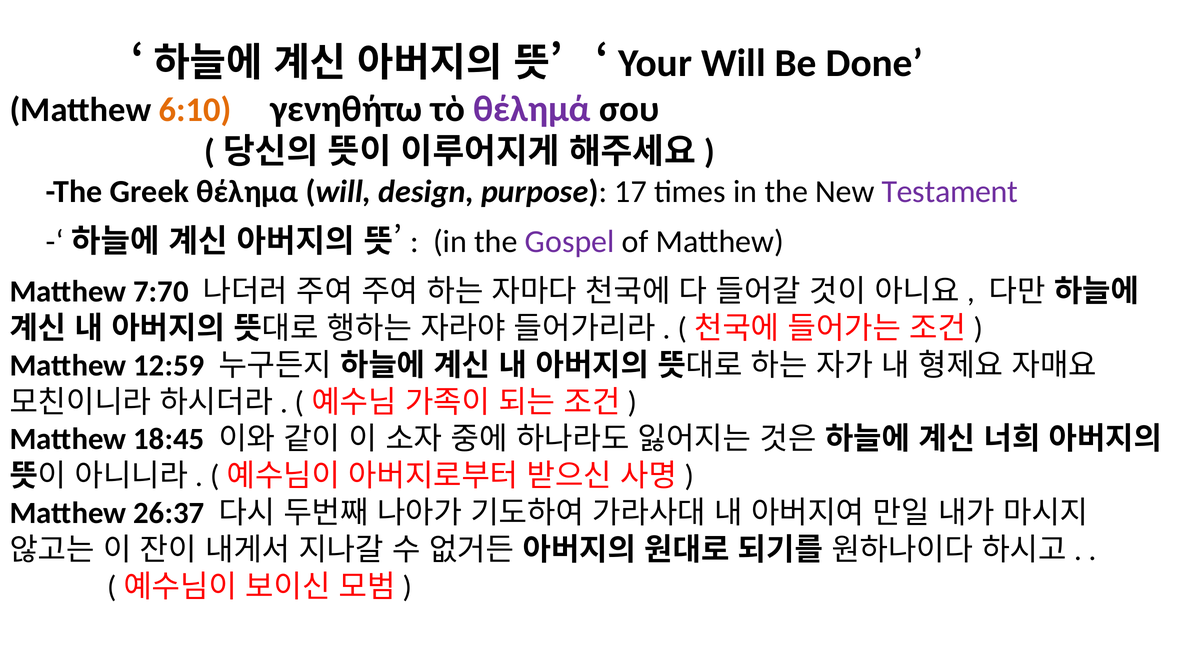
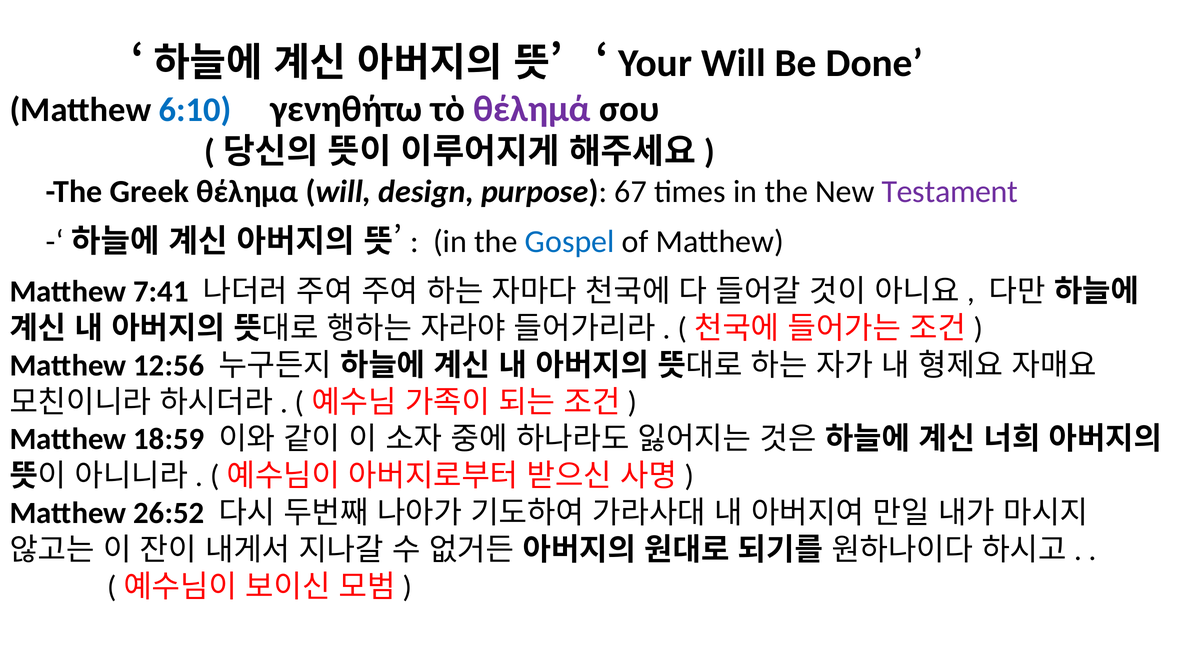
6:10 colour: orange -> blue (195, 110)
17: 17 -> 67 (631, 192)
Gospel colour: purple -> blue (570, 242)
7:70: 7:70 -> 7:41 (161, 291)
12:59: 12:59 -> 12:56 (169, 365)
18:45: 18:45 -> 18:59 (169, 439)
26:37: 26:37 -> 26:52 (169, 513)
